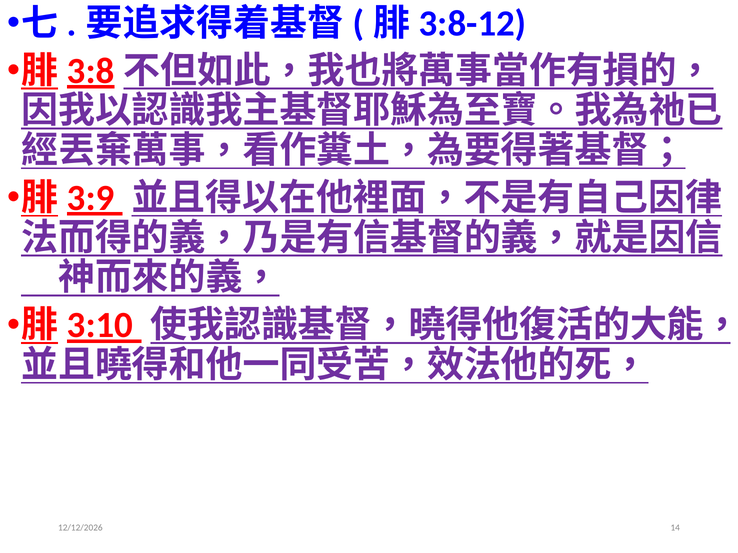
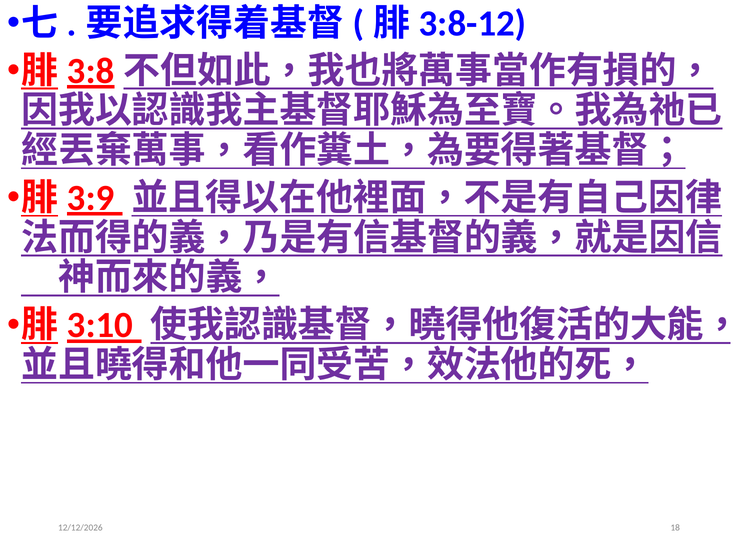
14: 14 -> 18 (675, 528)
